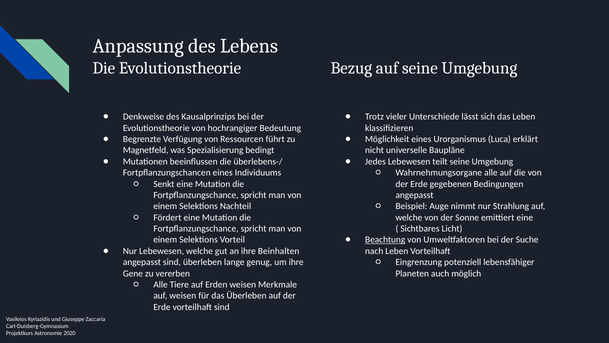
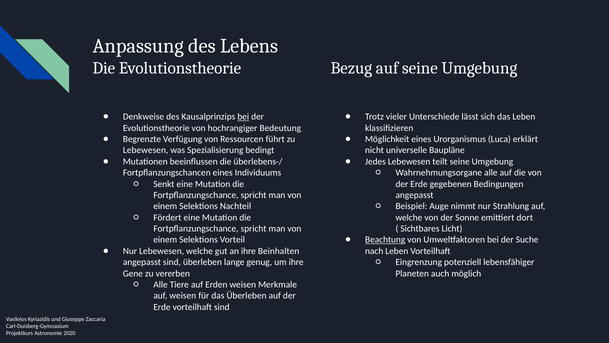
bei underline: none -> present (243, 117)
Magnetfeld: Magnetfeld -> Lebewesen (146, 150)
emittiert eine: eine -> dort (525, 217)
